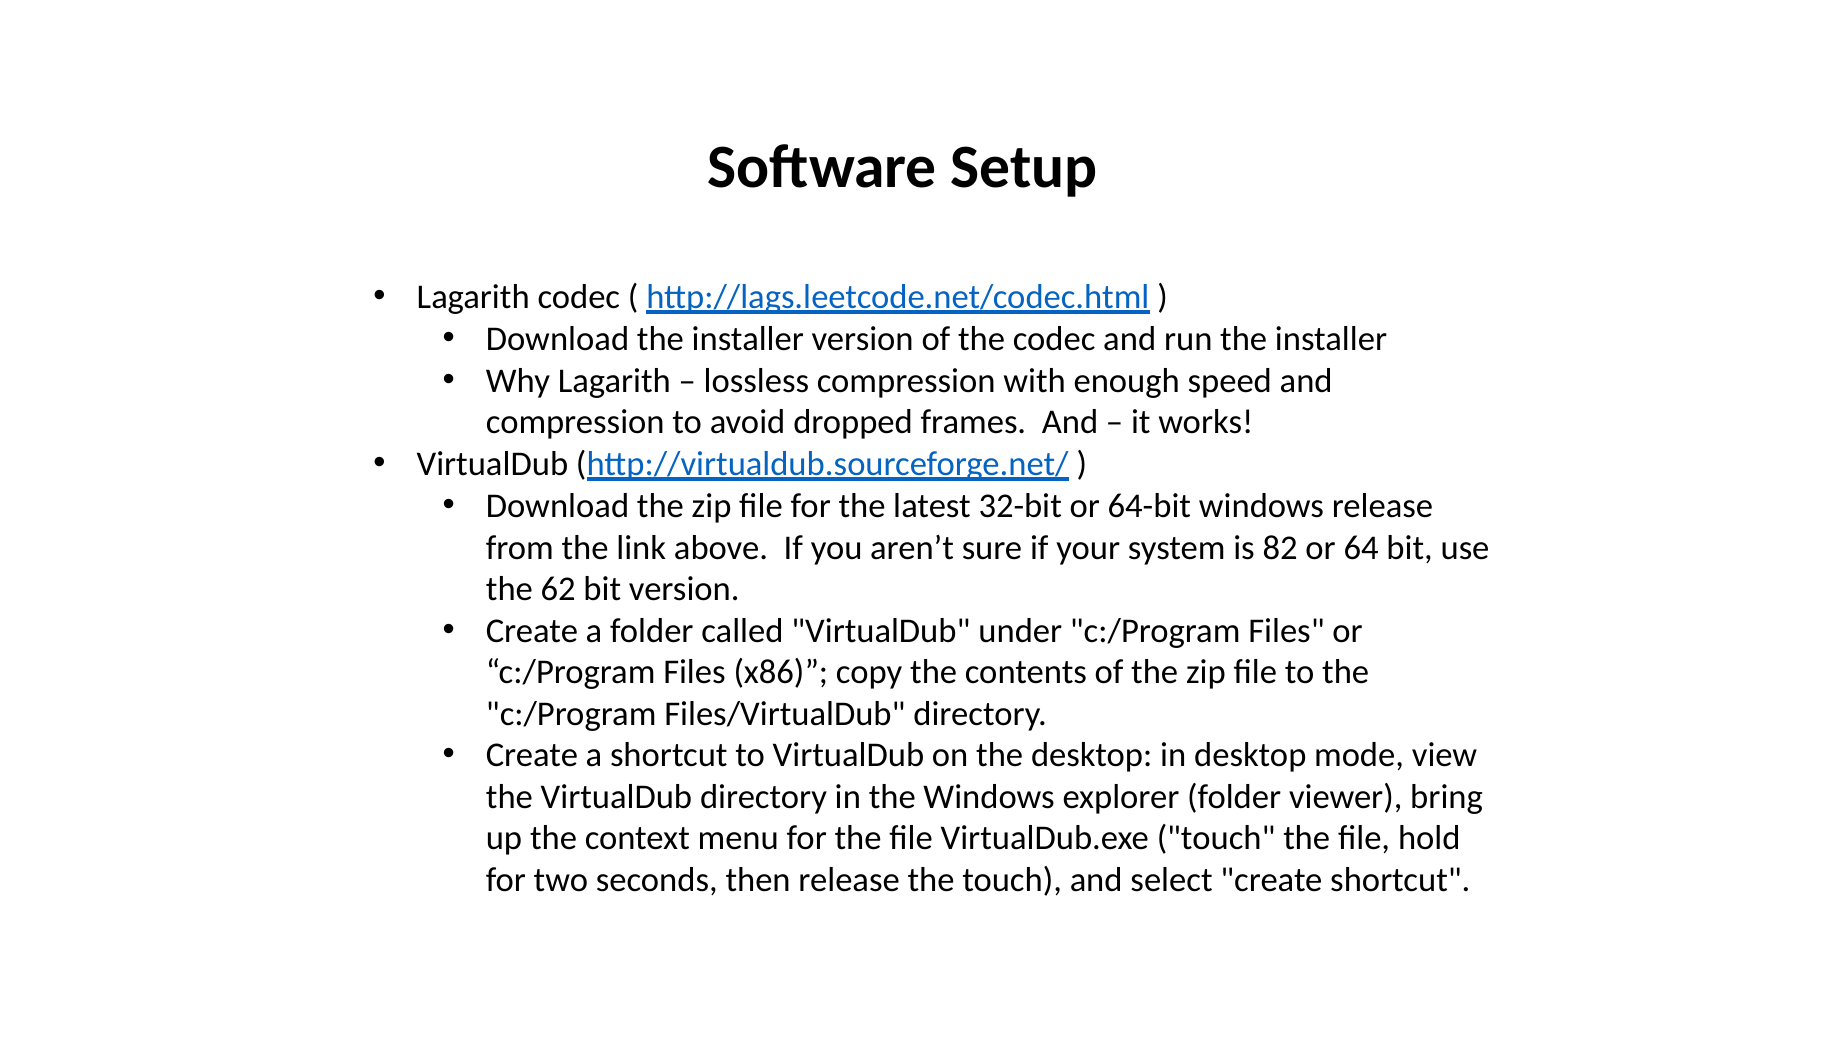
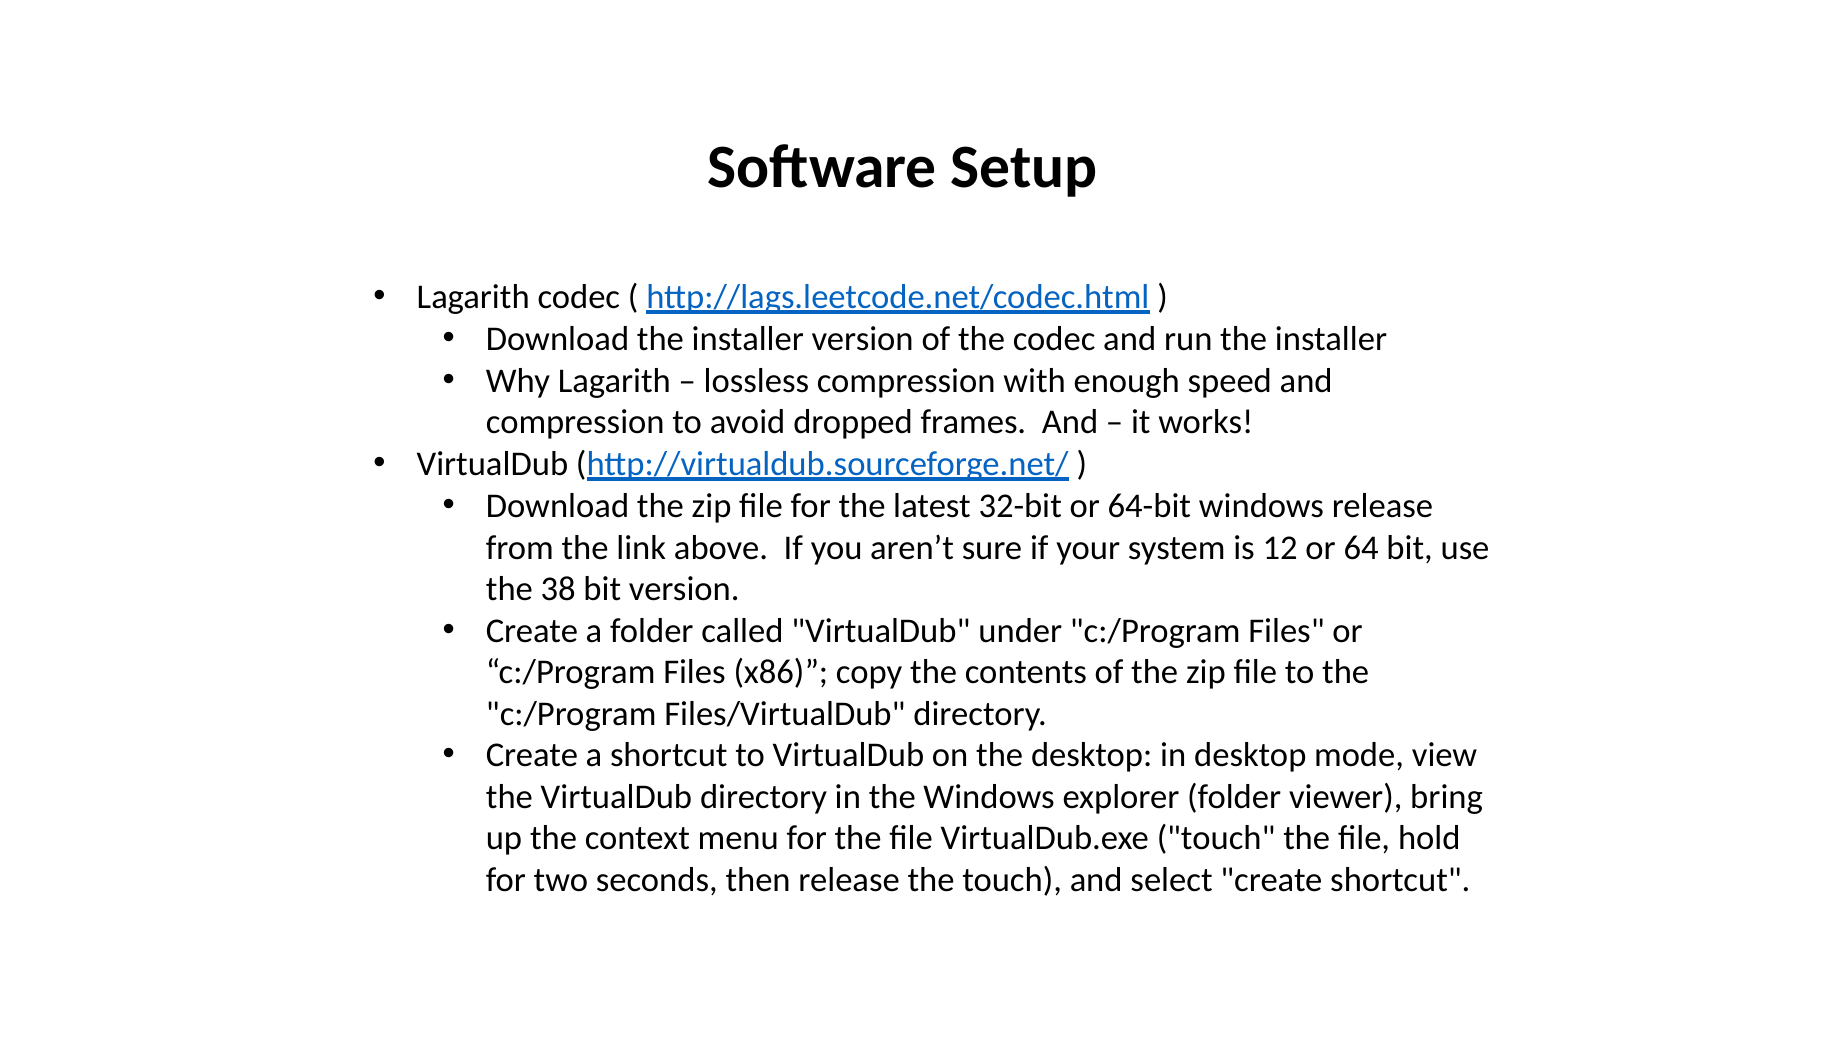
82: 82 -> 12 (1280, 548)
62: 62 -> 38 (558, 589)
